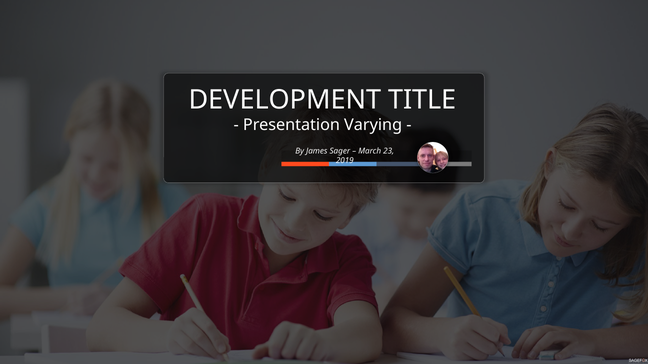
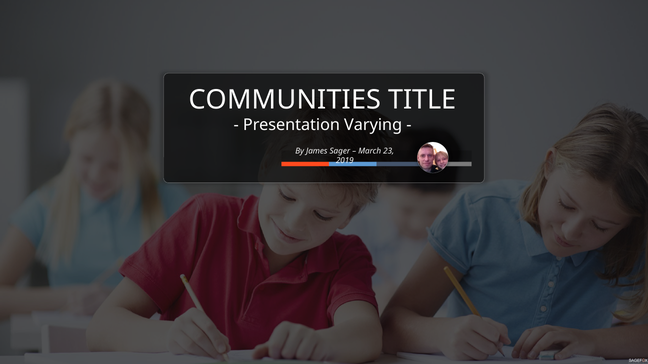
DEVELOPMENT: DEVELOPMENT -> COMMUNITIES (285, 100)
